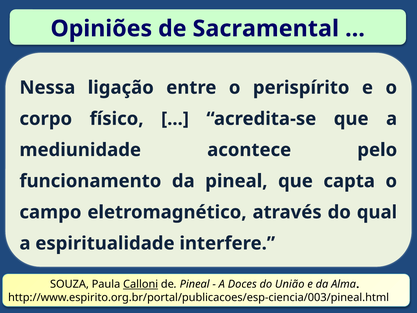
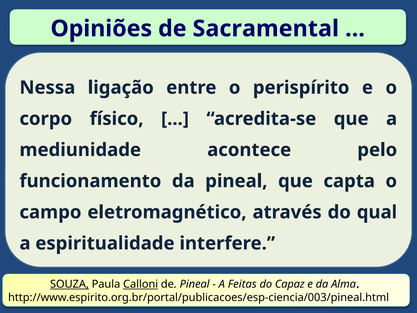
SOUZA underline: none -> present (69, 284)
Doces: Doces -> Feitas (242, 284)
União: União -> Capaz (290, 284)
